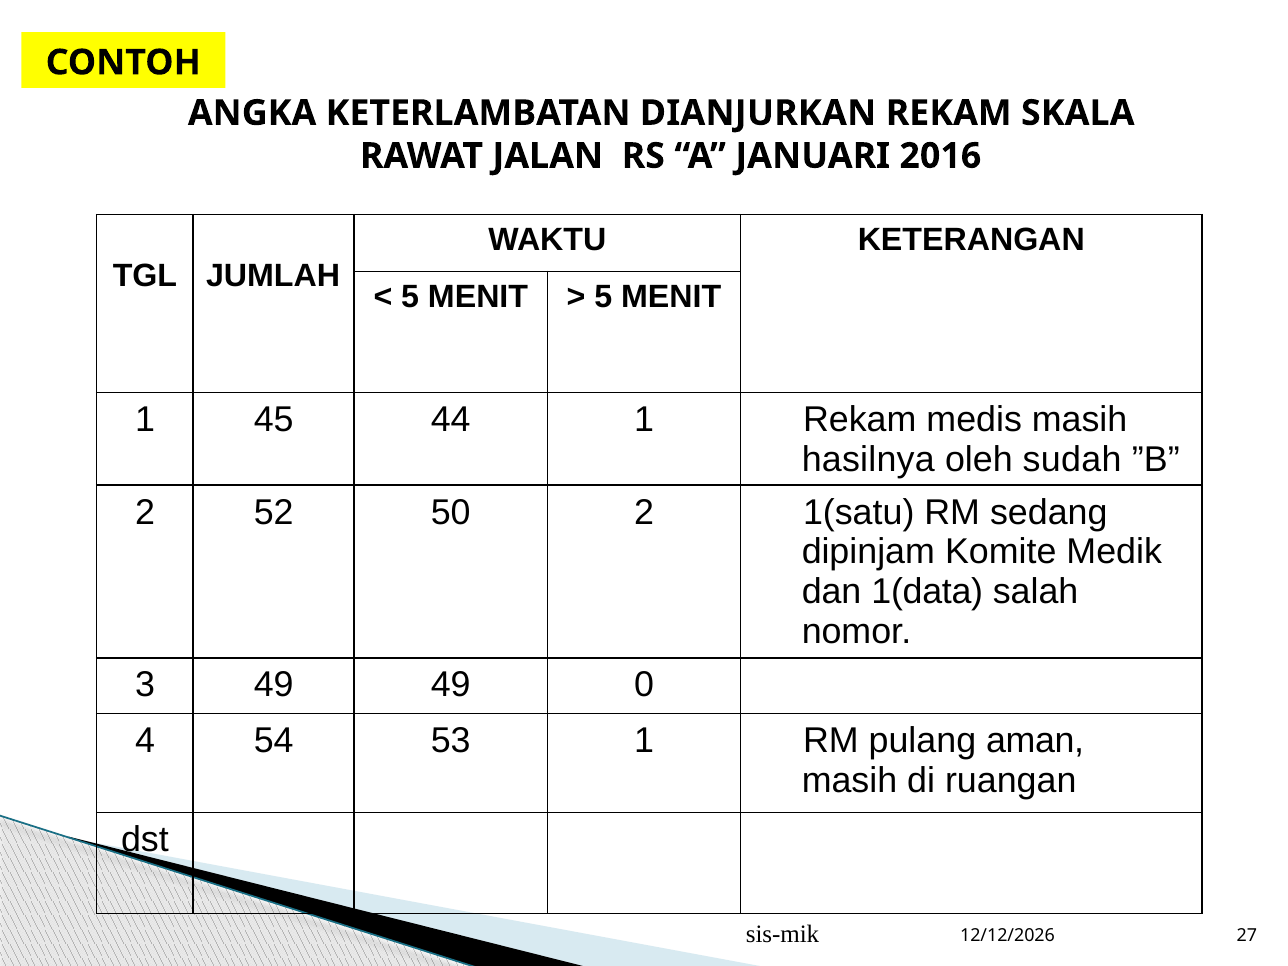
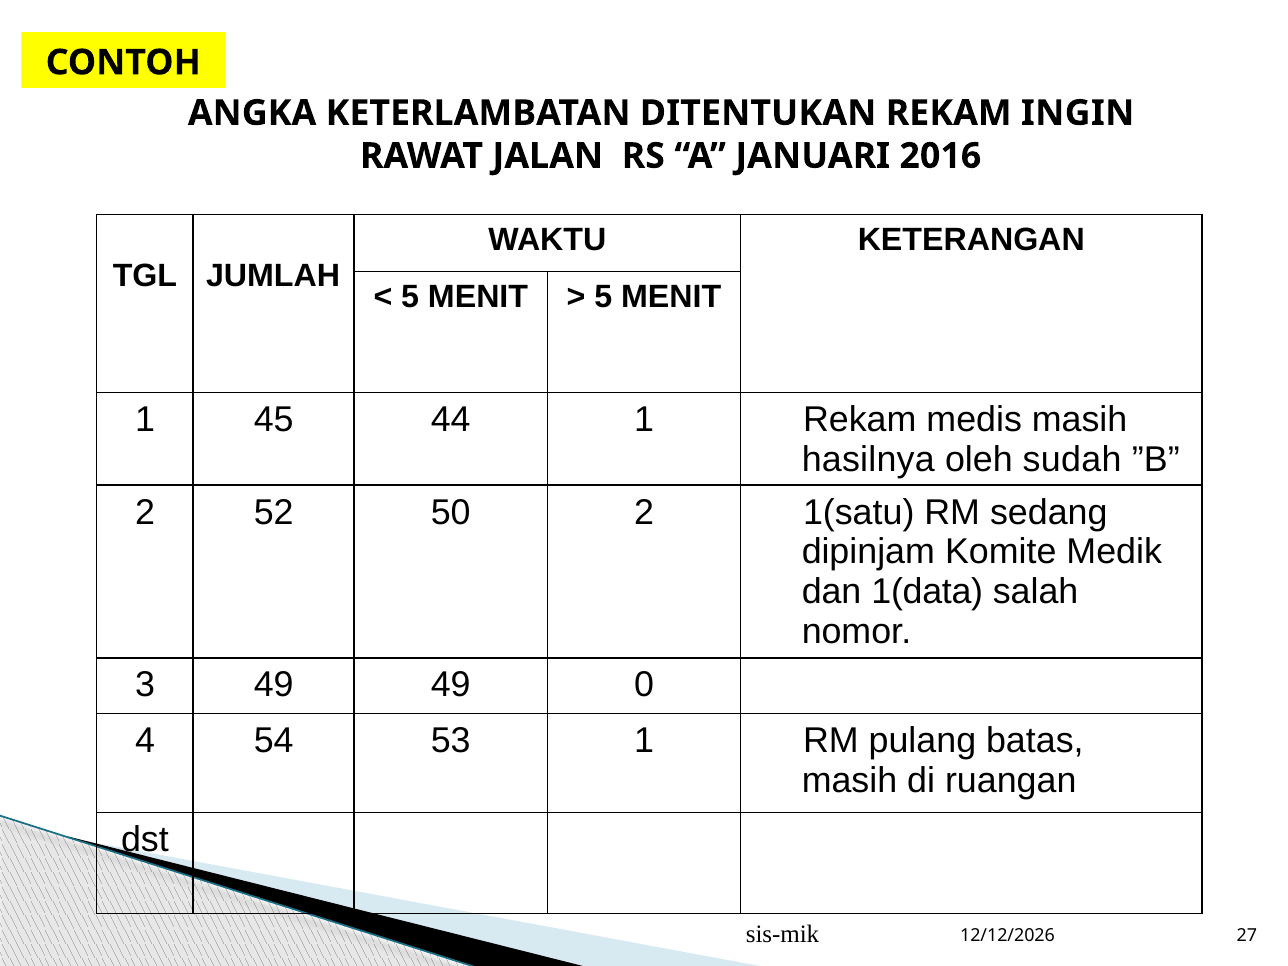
DIANJURKAN: DIANJURKAN -> DITENTUKAN (758, 113)
SKALA: SKALA -> INGIN (1078, 113)
aman: aman -> batas (1035, 741)
